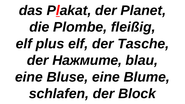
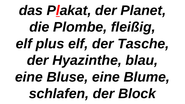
Нажмите: Нажмите -> Hyazinthe (87, 60)
